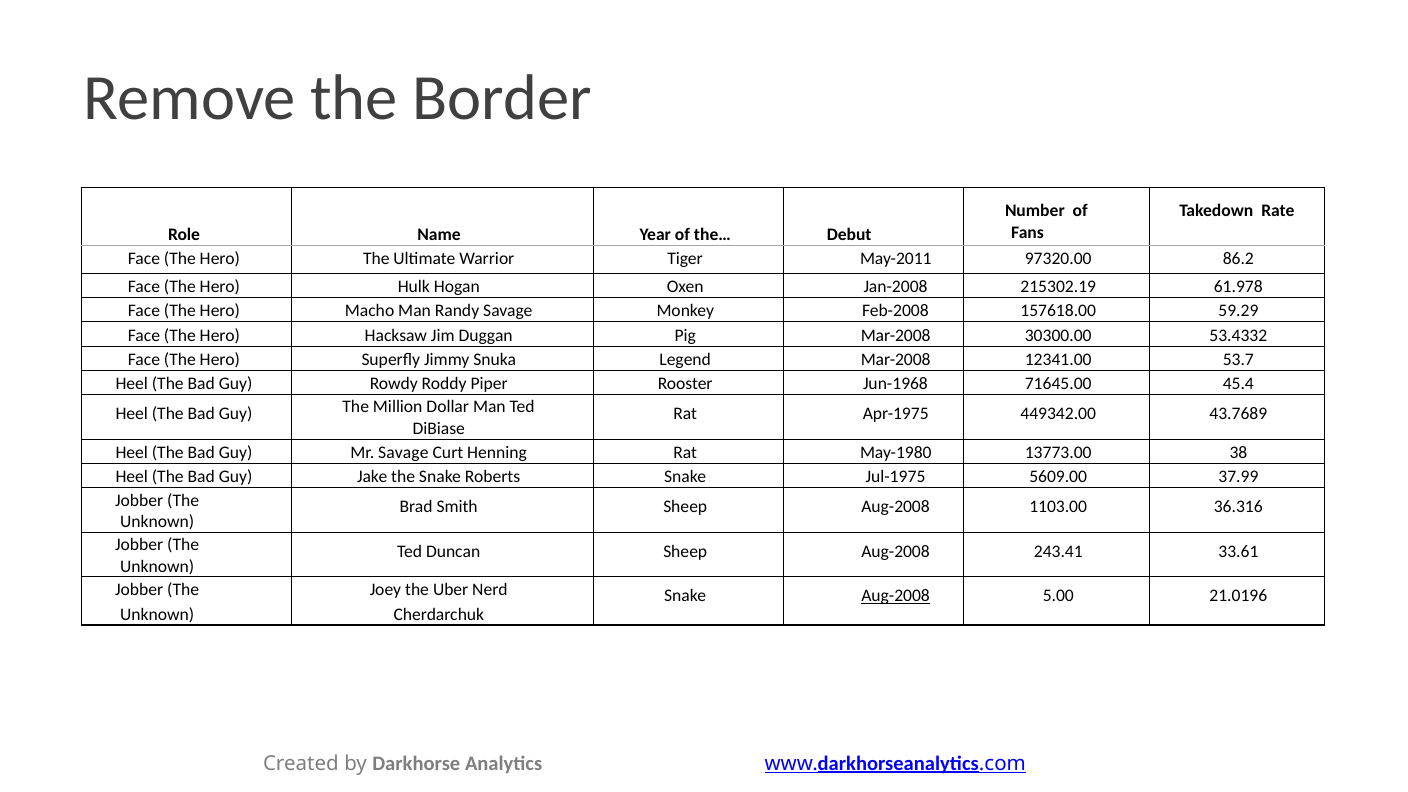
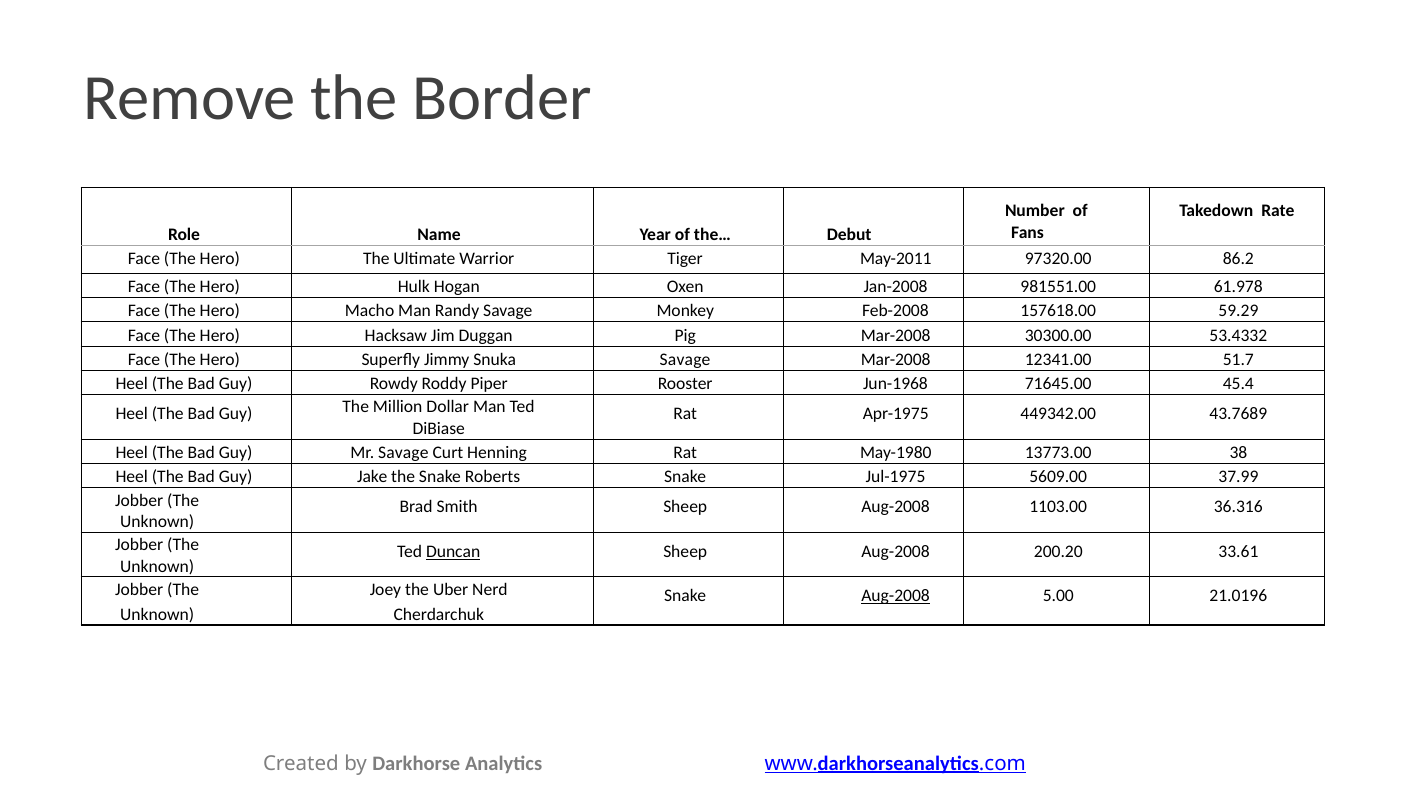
215302.19: 215302.19 -> 981551.00 (1058, 287)
Snuka Legend: Legend -> Savage (685, 360)
53.7: 53.7 -> 51.7 (1238, 360)
Duncan underline: none -> present (453, 552)
243.41: 243.41 -> 200.20 (1058, 552)
